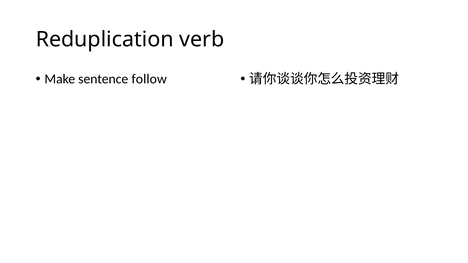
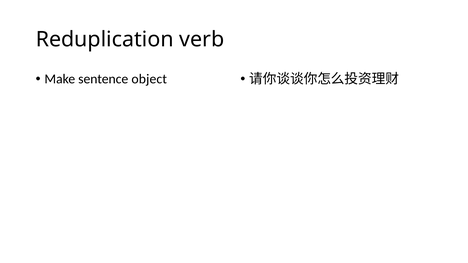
follow: follow -> object (149, 79)
